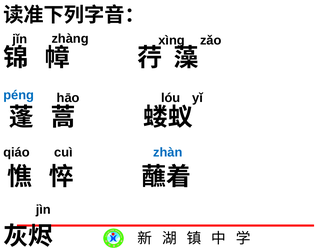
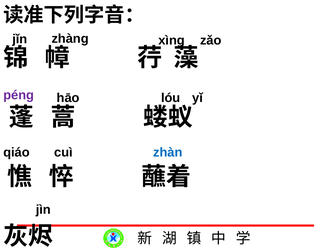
péng colour: blue -> purple (19, 95)
